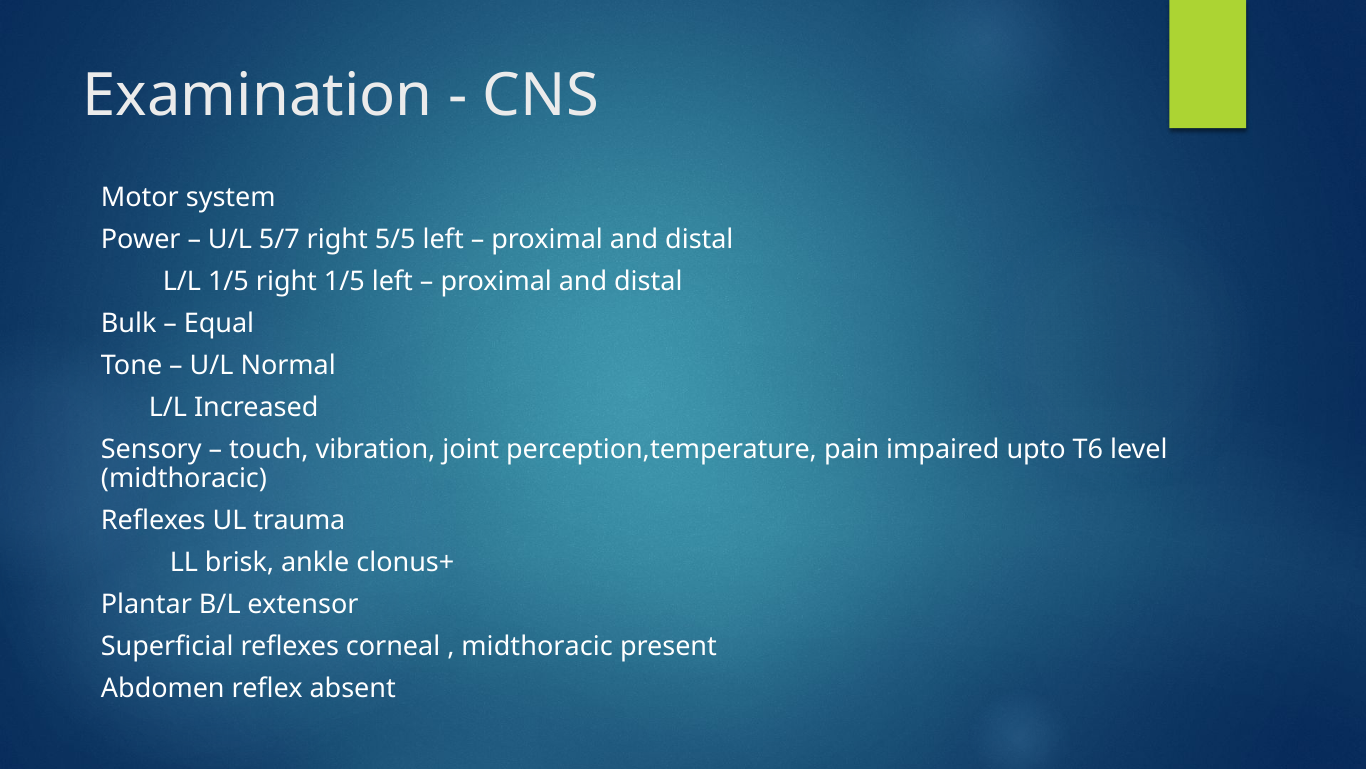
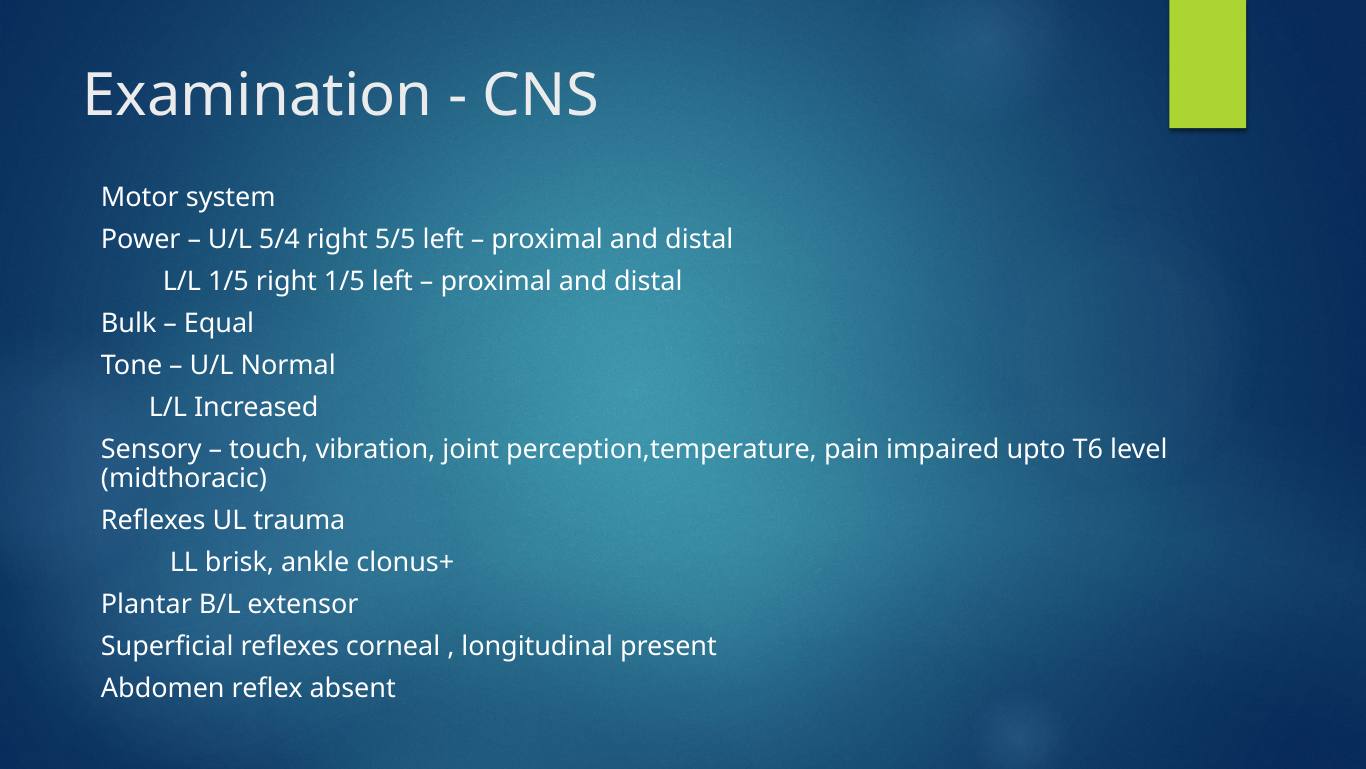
5/7: 5/7 -> 5/4 (279, 239)
midthoracic: midthoracic -> longitudinal (537, 646)
